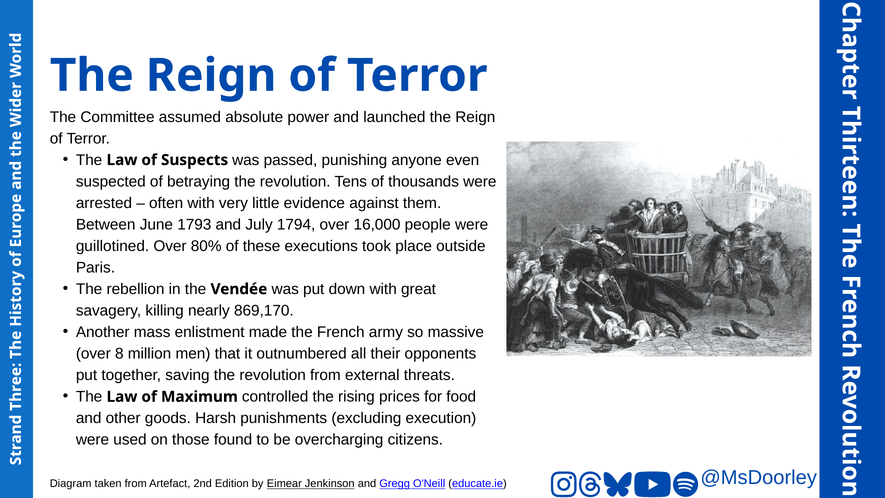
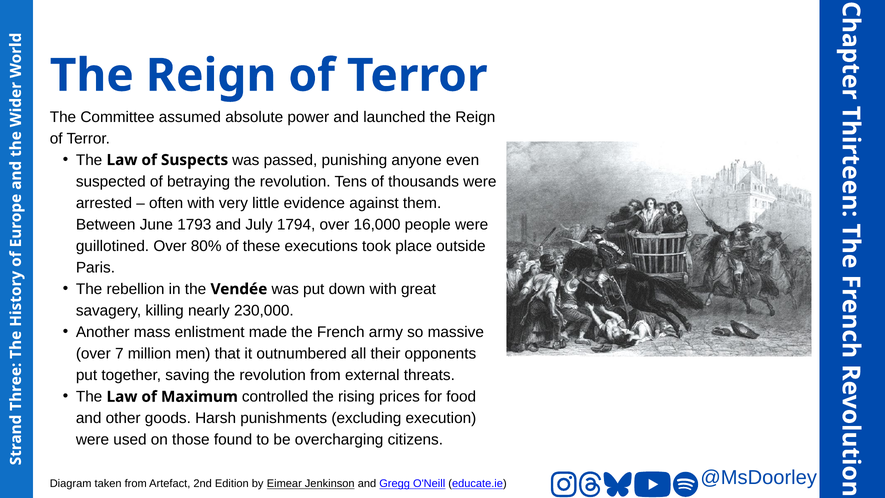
869,170: 869,170 -> 230,000 (264, 311)
8: 8 -> 7 (119, 354)
